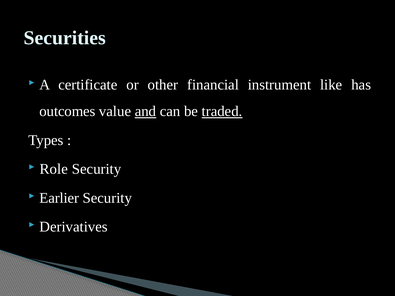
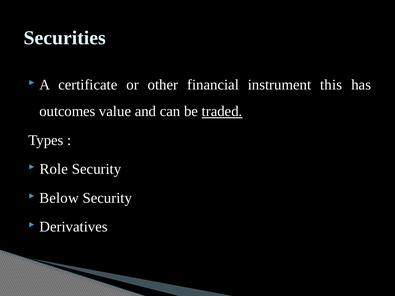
like: like -> this (331, 85)
and underline: present -> none (145, 111)
Earlier: Earlier -> Below (59, 198)
